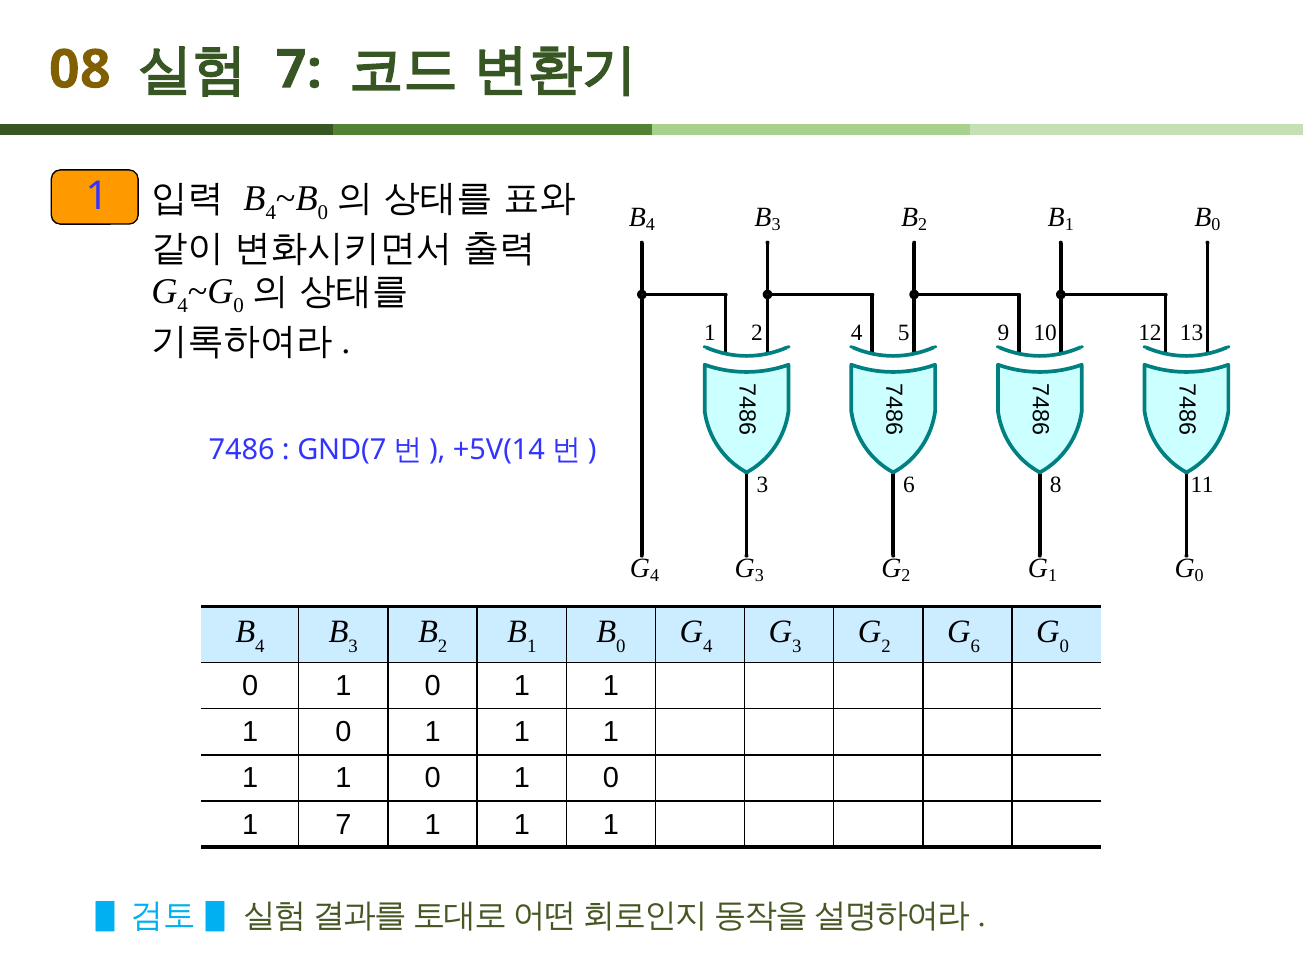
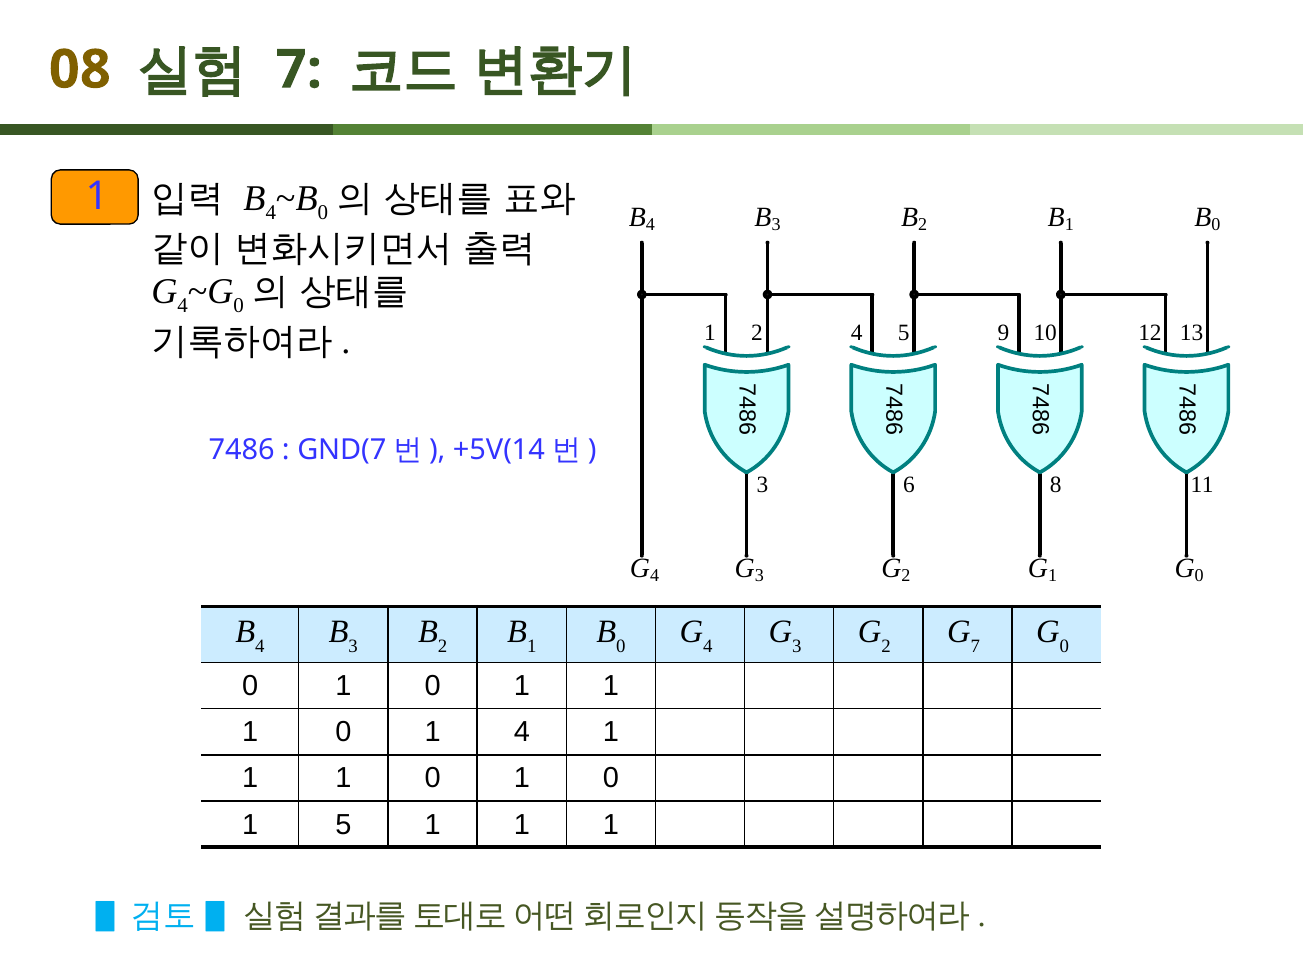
6: 6 -> 7 (975, 646)
1: 1 -> 4 (522, 732)
1 7: 7 -> 5 (343, 825)
